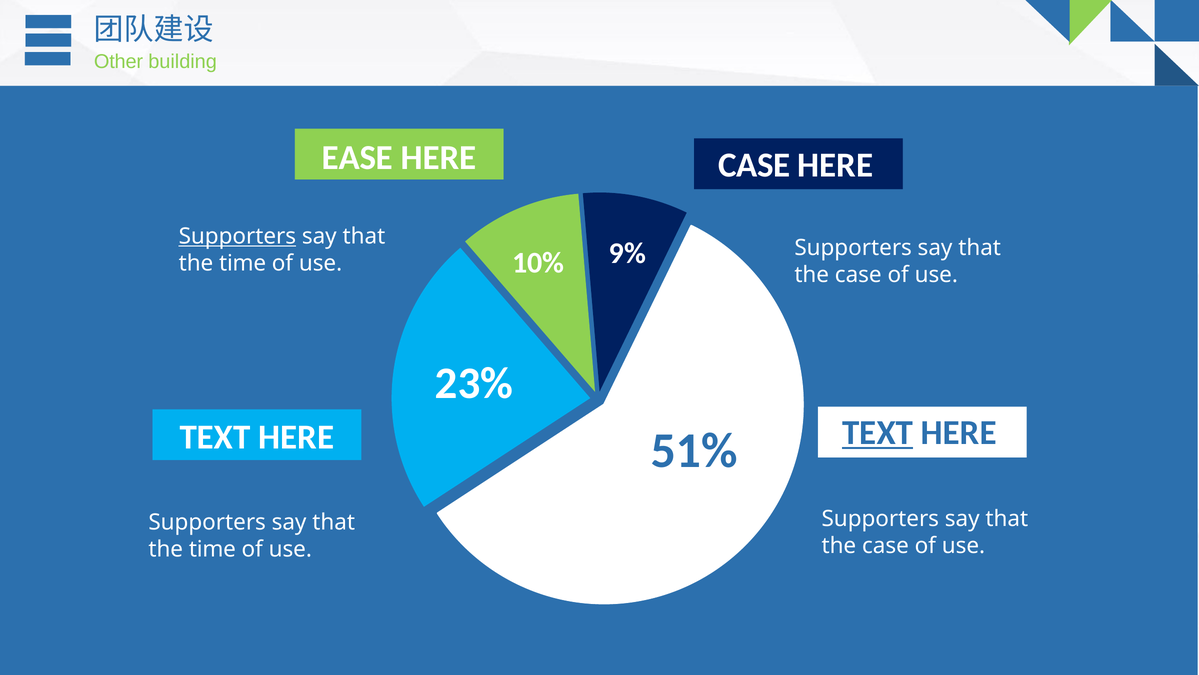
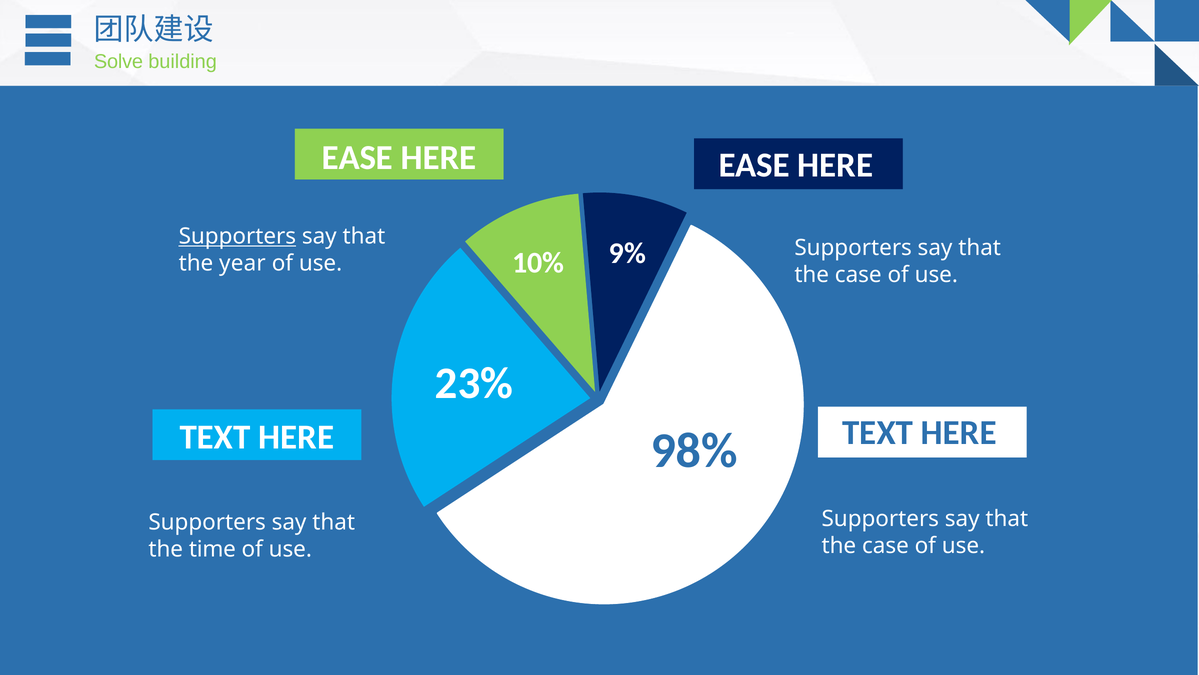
Other: Other -> Solve (119, 62)
CASE: CASE -> EASE (754, 165)
time: time -> year (242, 263)
TEXT underline: present -> none (878, 433)
51%: 51% -> 98% (694, 451)
